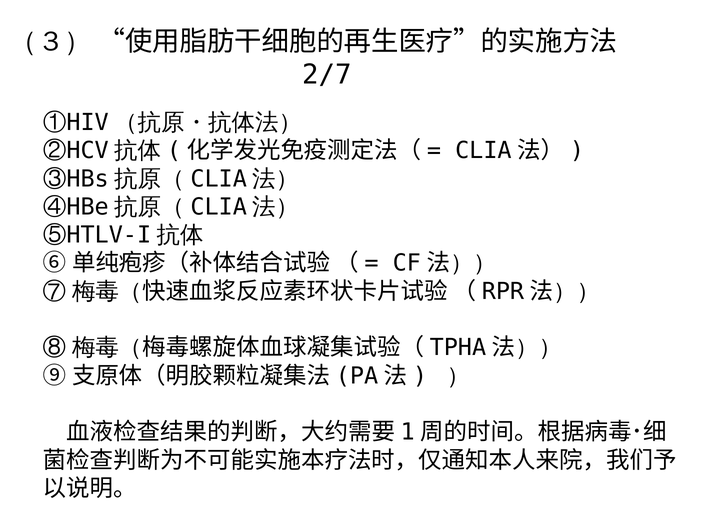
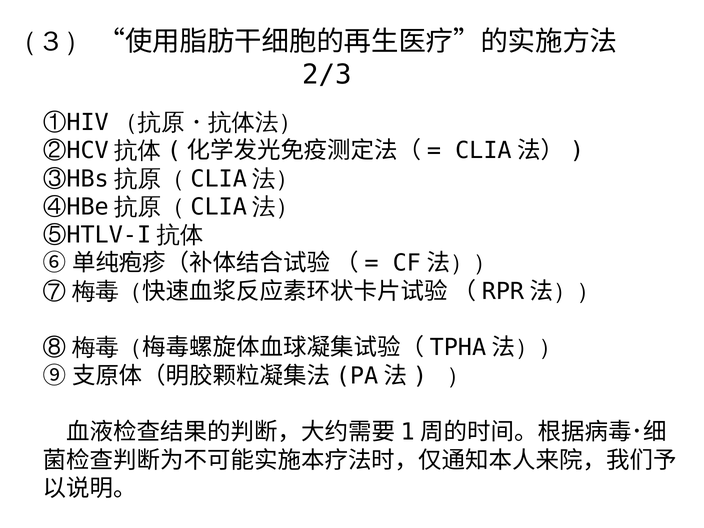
2/7: 2/7 -> 2/3 (327, 75)
